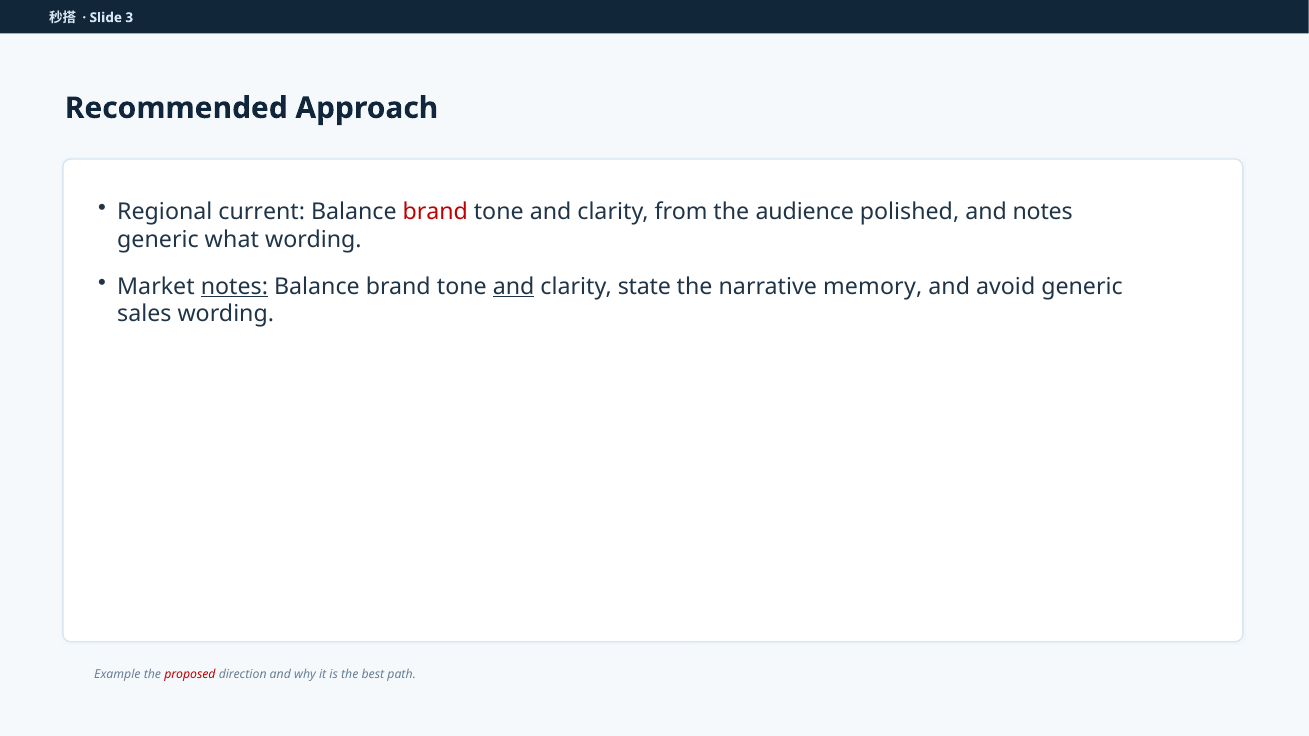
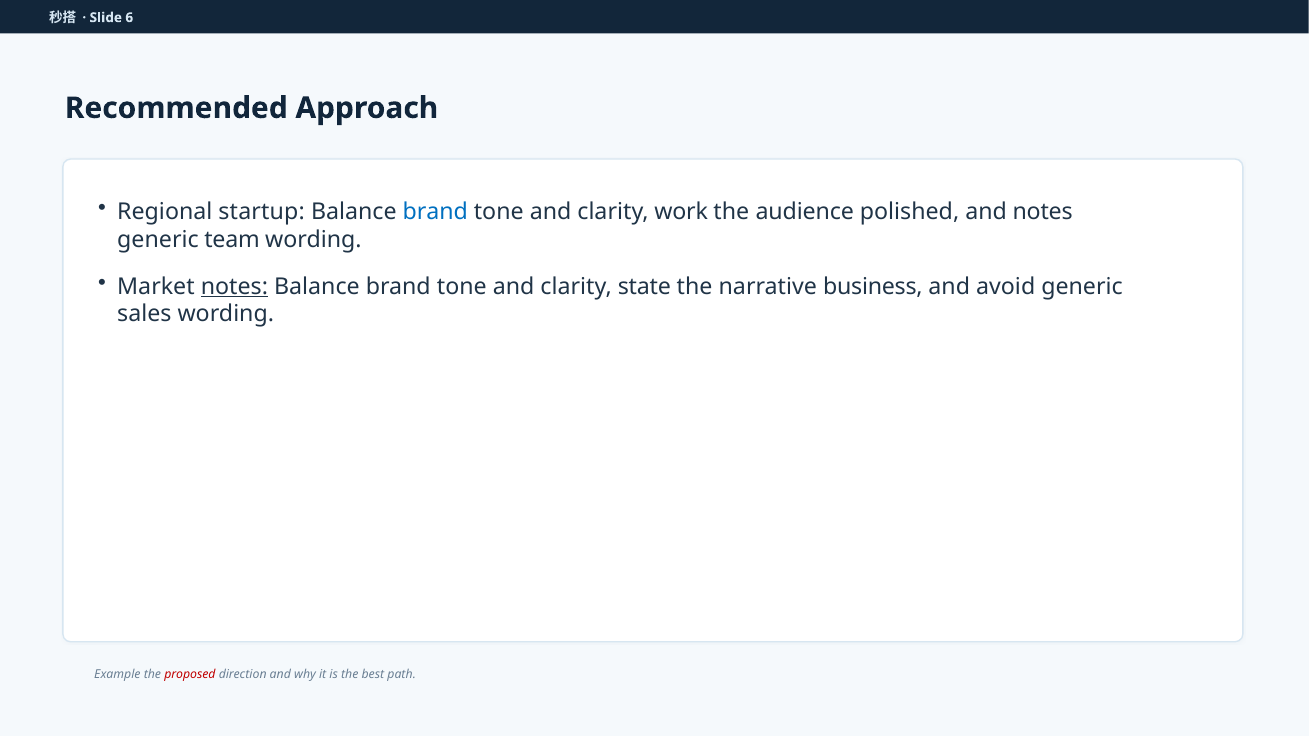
3: 3 -> 6 (129, 18)
current: current -> startup (262, 212)
brand colour: red -> blue (435, 212)
from: from -> work (681, 212)
what: what -> team (232, 240)
and underline: present -> none (514, 287)
memory: memory -> business (873, 287)
